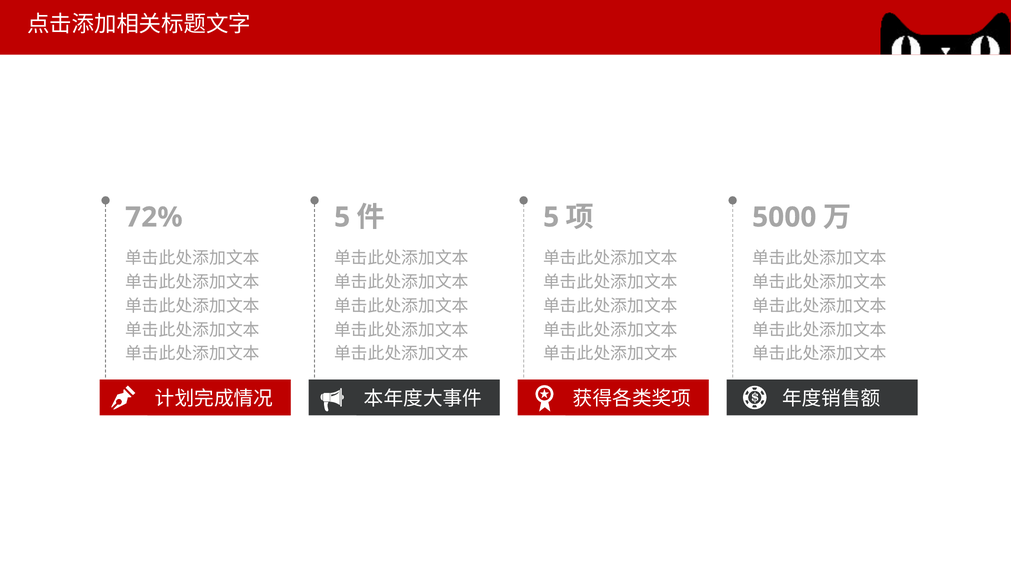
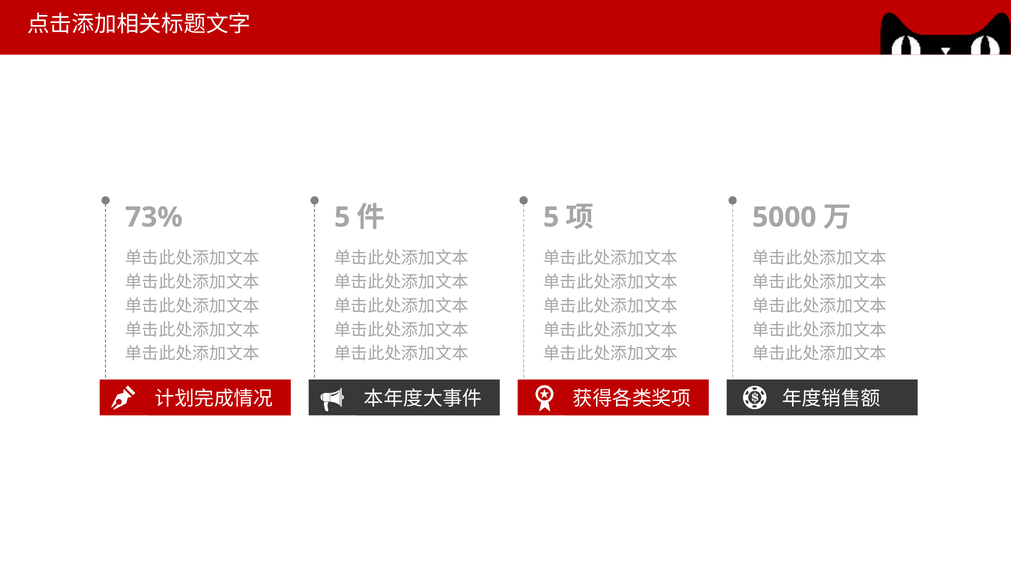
72%: 72% -> 73% (154, 217)
